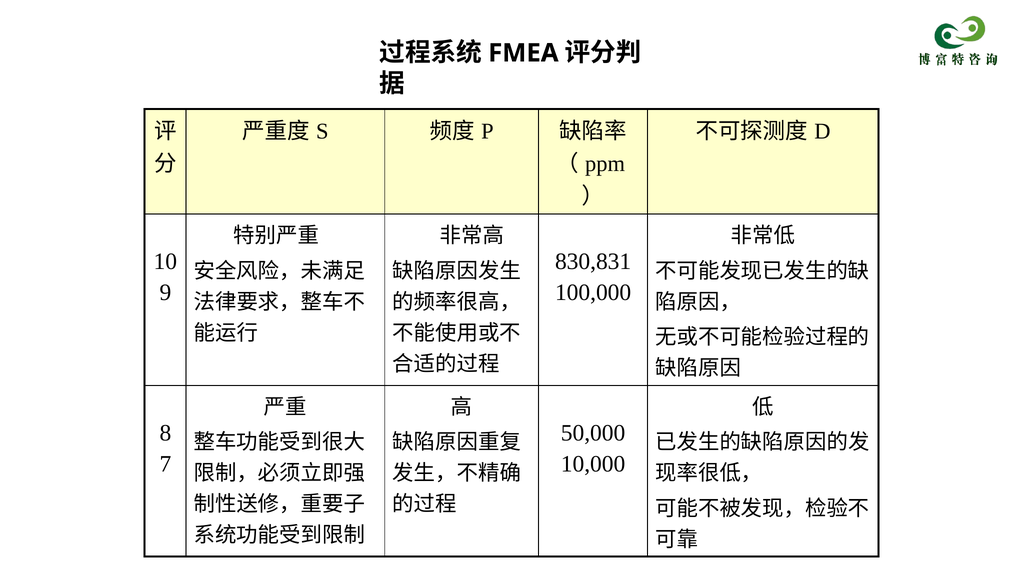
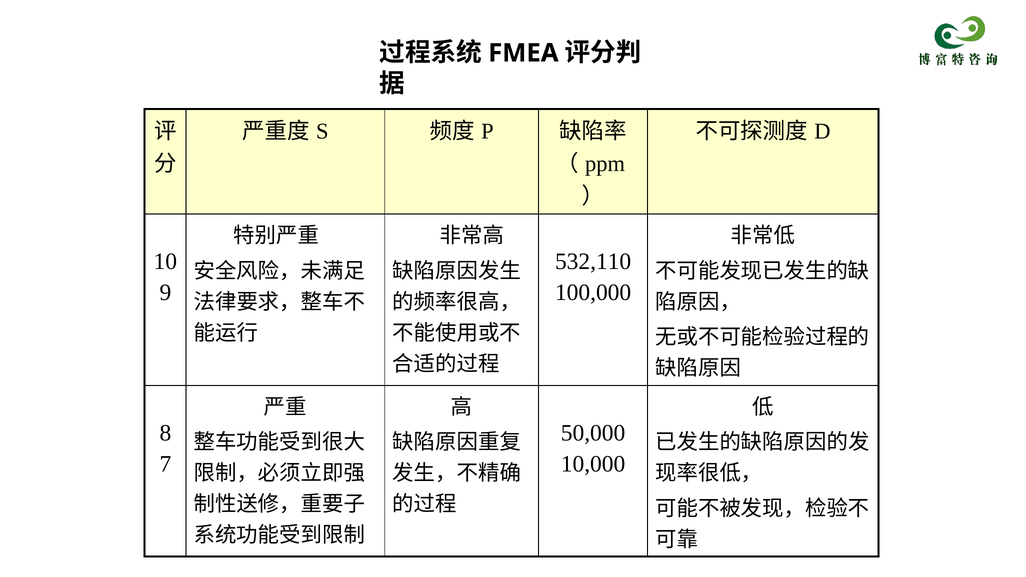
830,831: 830,831 -> 532,110 (593, 262)
